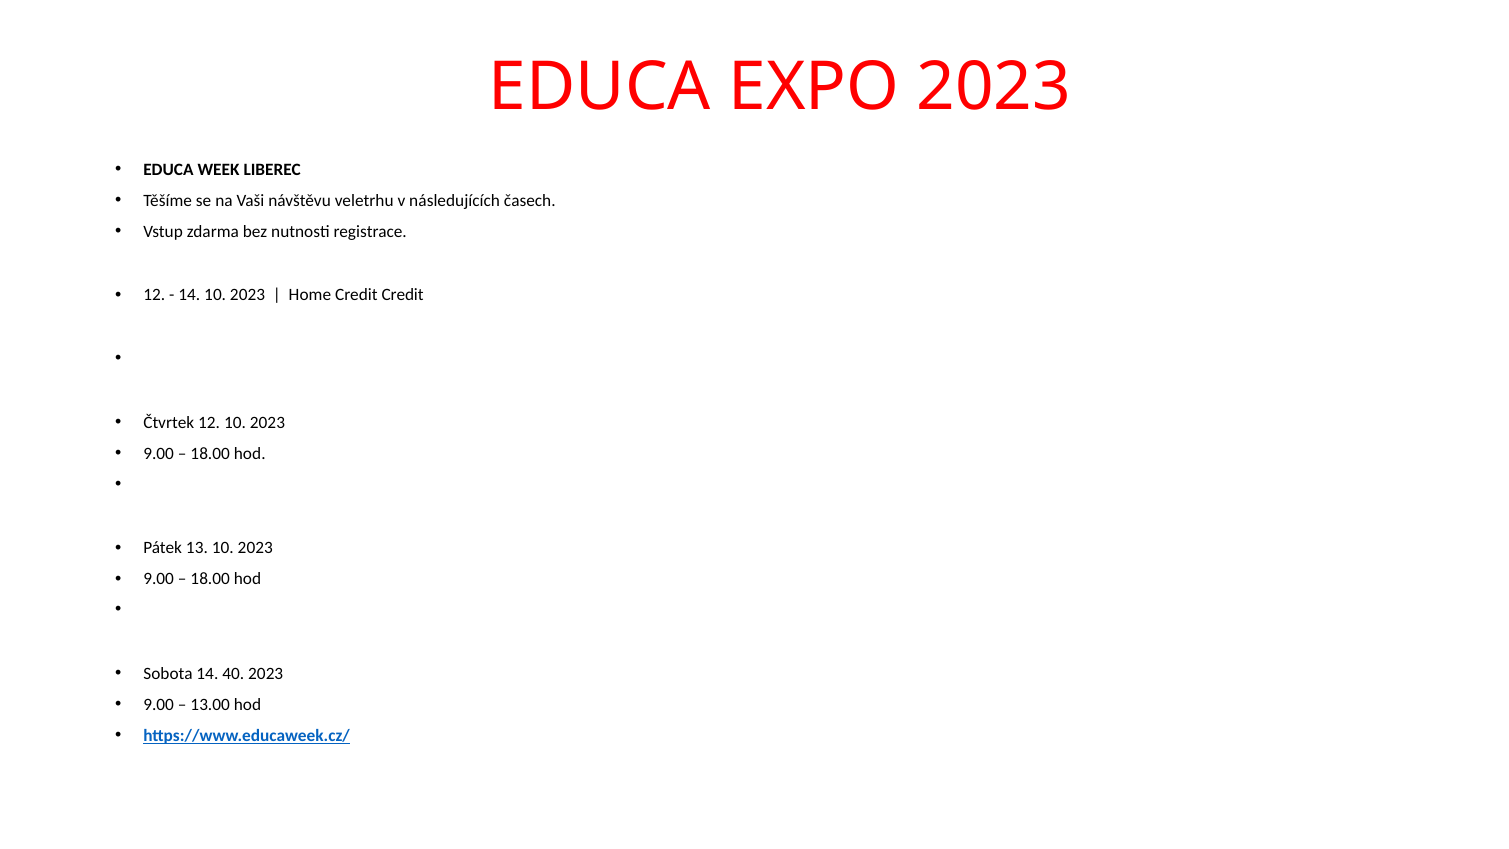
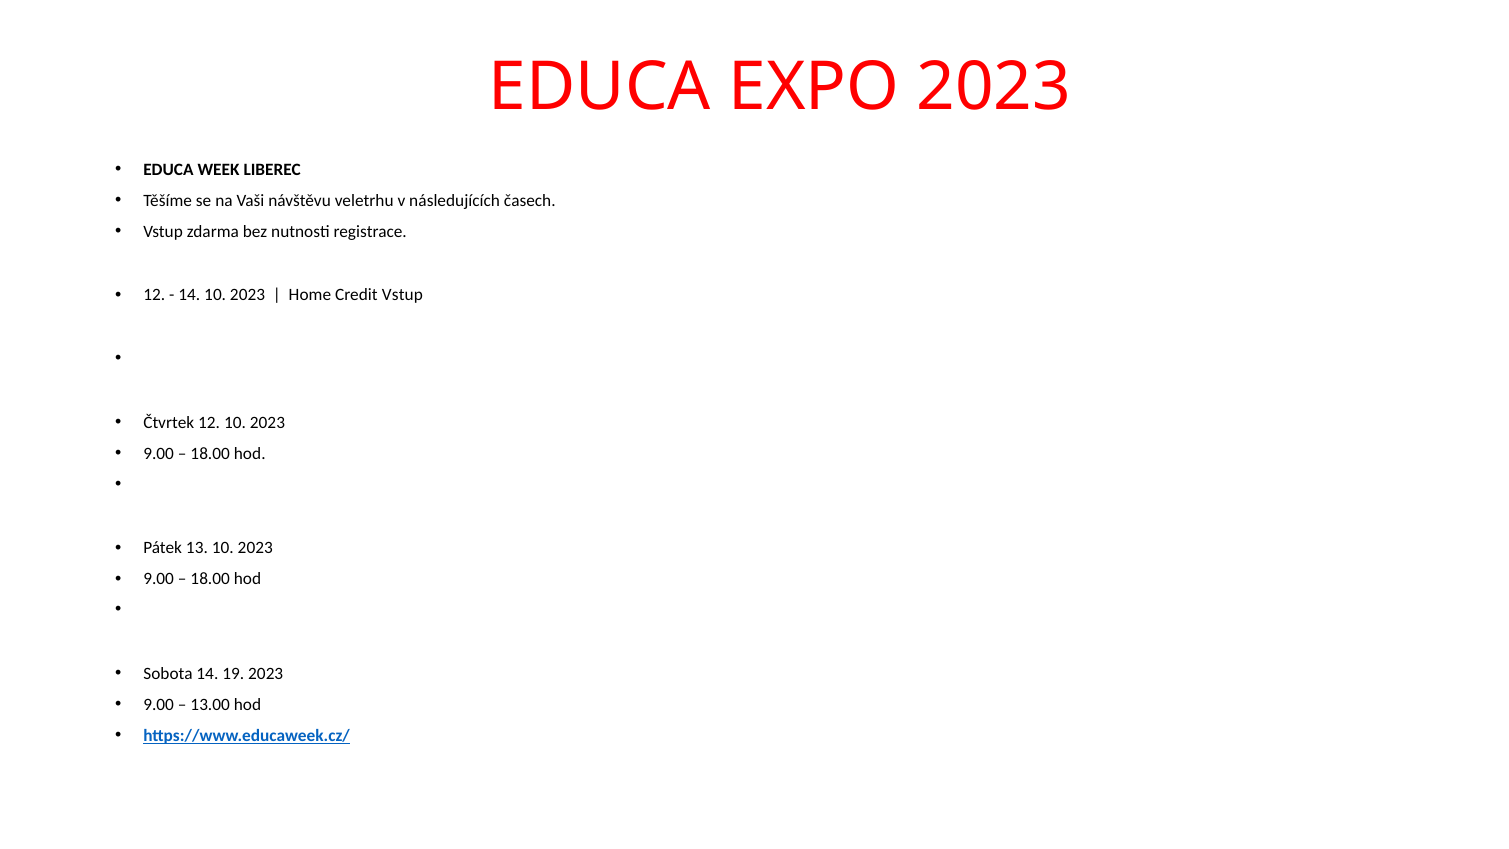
Credit Credit: Credit -> Vstup (402, 295)
40: 40 -> 19 (233, 674)
